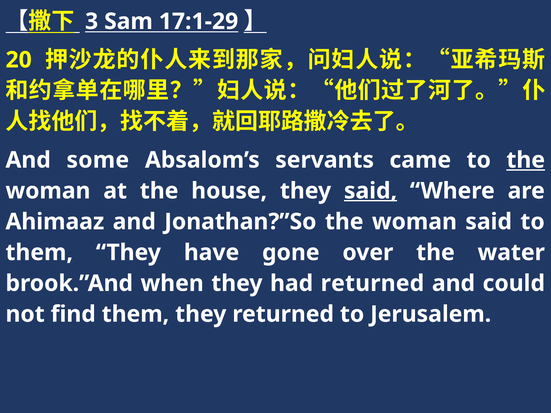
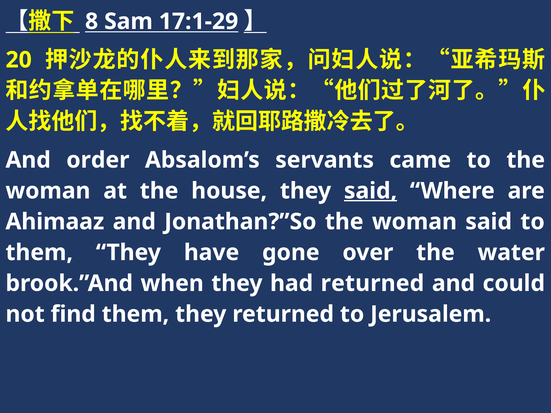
3: 3 -> 8 (92, 21)
some: some -> order (98, 160)
the underline: present -> none (526, 160)
